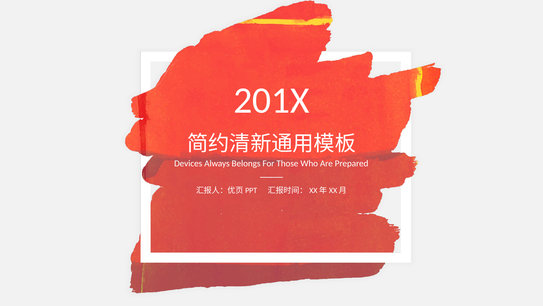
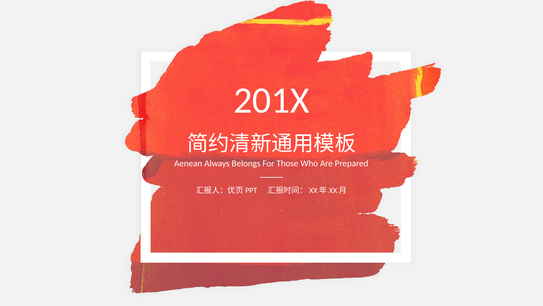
Devices: Devices -> Aenean (188, 163)
